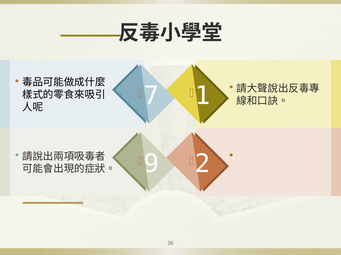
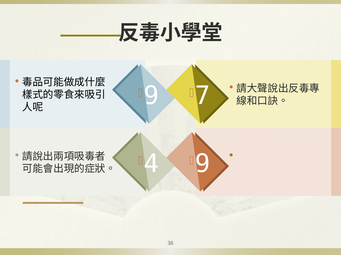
7: 7 -> 9 (151, 96)
1: 1 -> 7 (202, 96)
9: 9 -> 4 (151, 164)
2: 2 -> 9 (202, 164)
